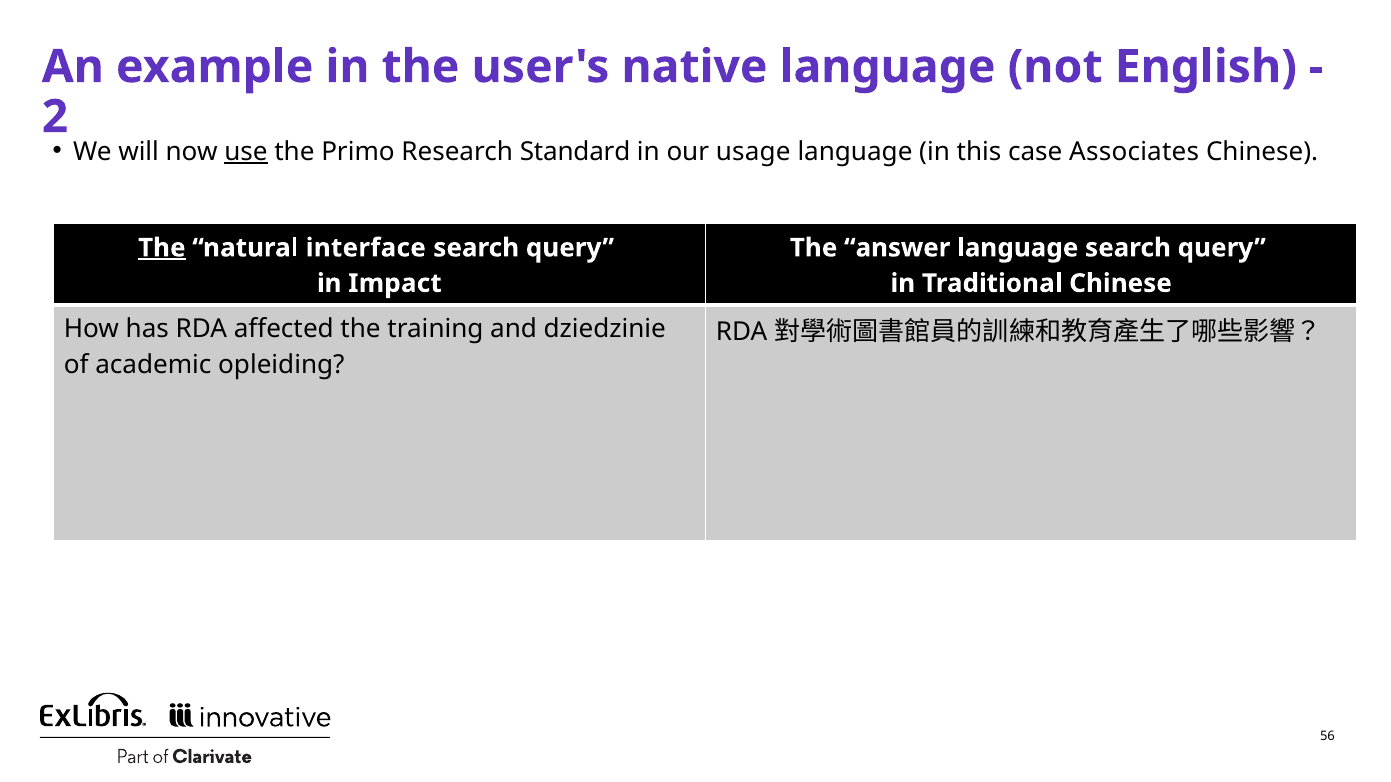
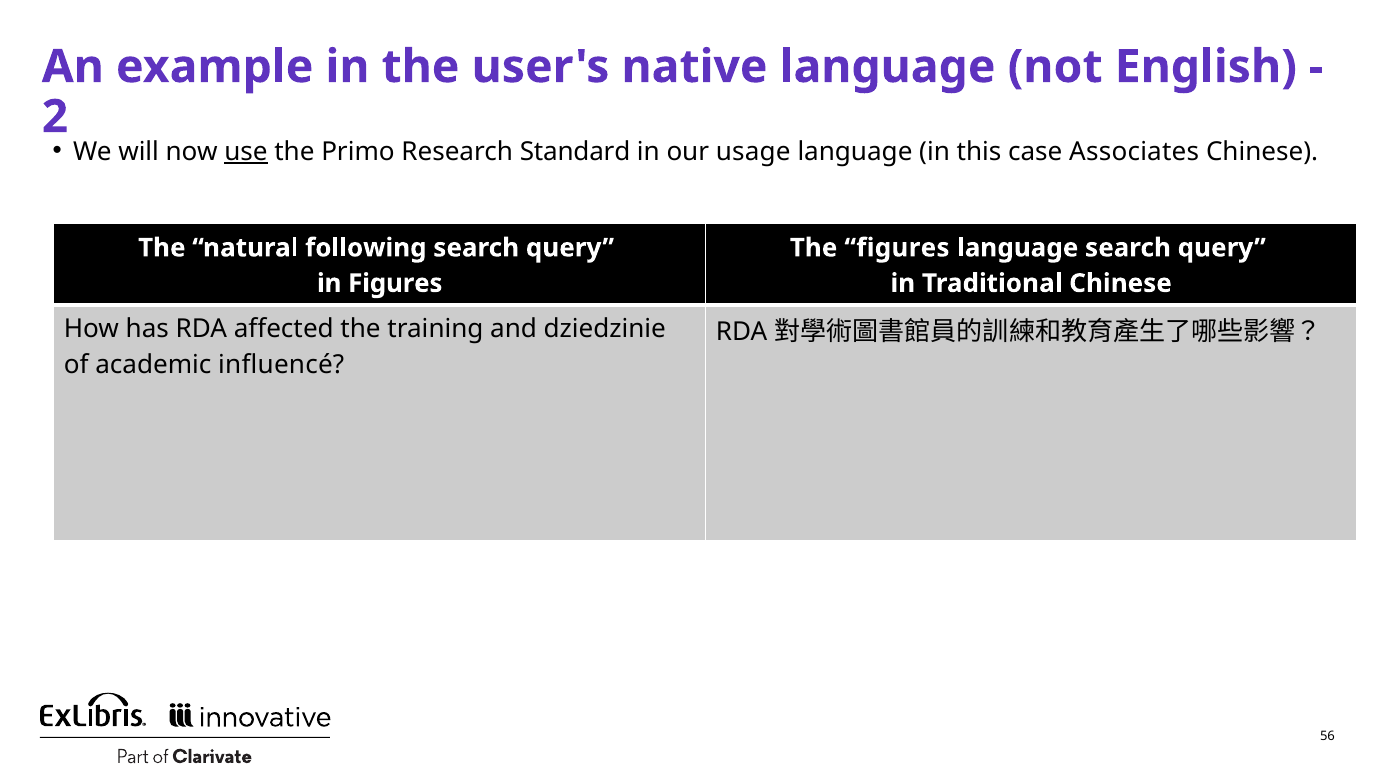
The underline: present -> none (162, 248)
interface: interface -> following (366, 248)
The answer: answer -> figures (897, 248)
in Impact: Impact -> Figures (395, 284)
opleiding: opleiding -> influencé (281, 365)
